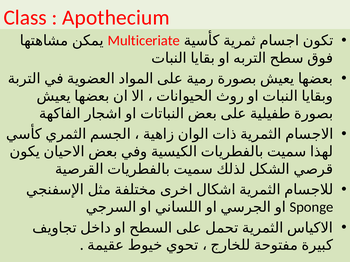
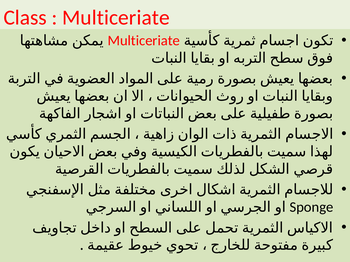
Apothecium: Apothecium -> Multiceriate (116, 18)
